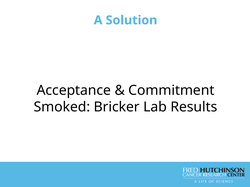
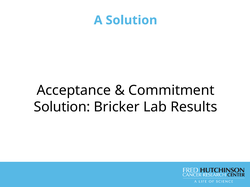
Smoked: Smoked -> Solution (62, 107)
